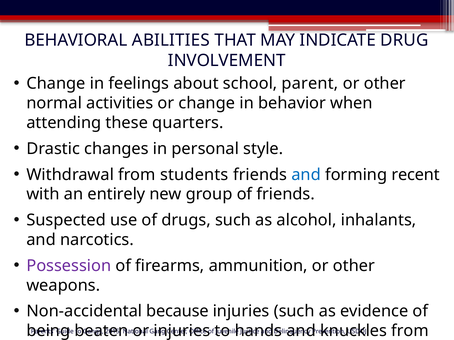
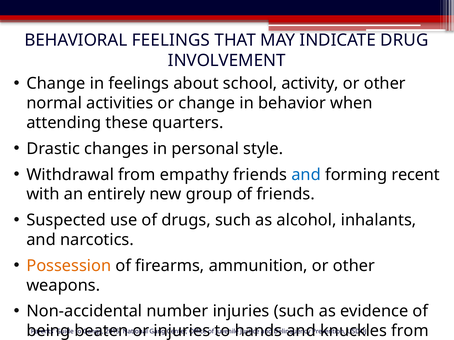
BEHAVIORAL ABILITIES: ABILITIES -> FEELINGS (171, 40)
parent: parent -> activity (310, 84)
students: students -> empathy (194, 175)
Possession colour: purple -> orange (69, 266)
because: because -> number (177, 312)
